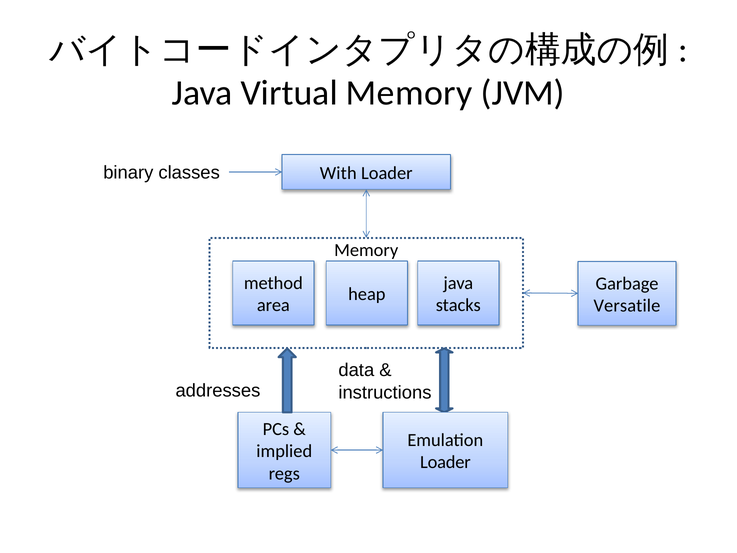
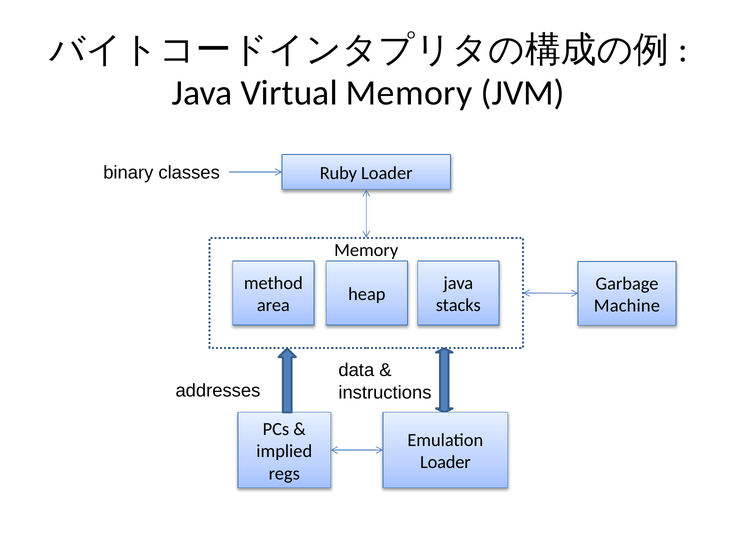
With: With -> Ruby (338, 173)
Versatile: Versatile -> Machine (627, 306)
